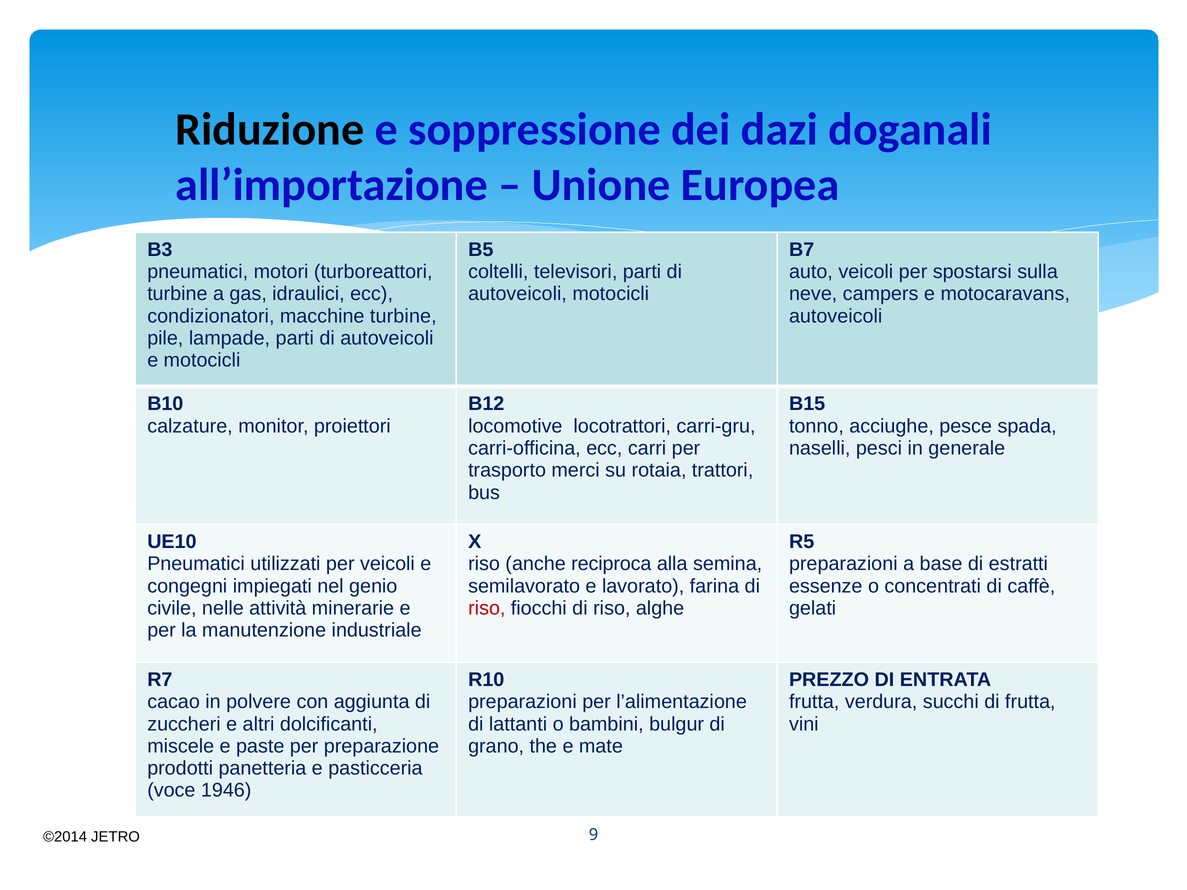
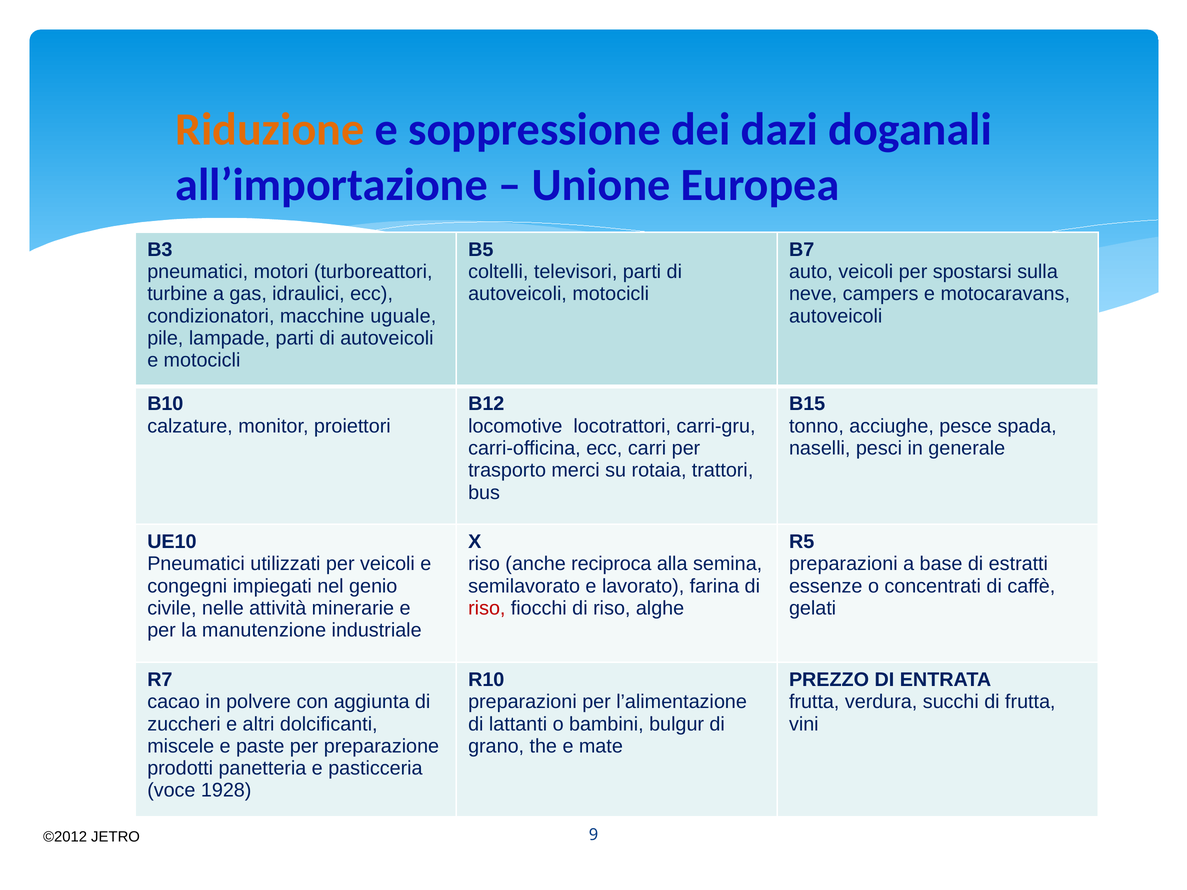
Riduzione colour: black -> orange (270, 130)
macchine turbine: turbine -> uguale (403, 316)
1946: 1946 -> 1928 (226, 791)
©2014: ©2014 -> ©2012 (65, 837)
